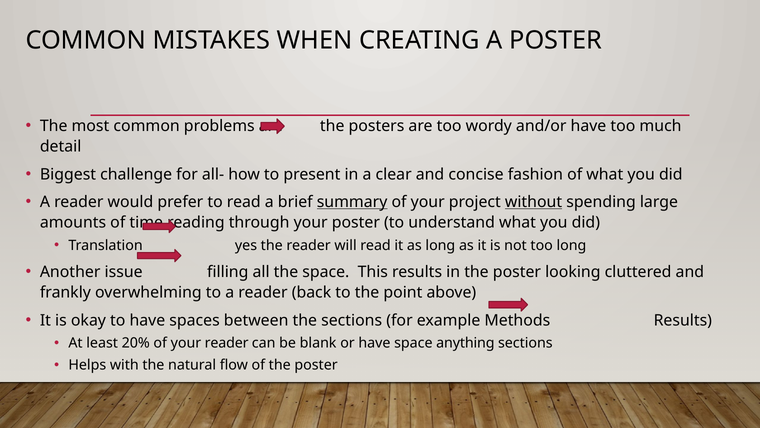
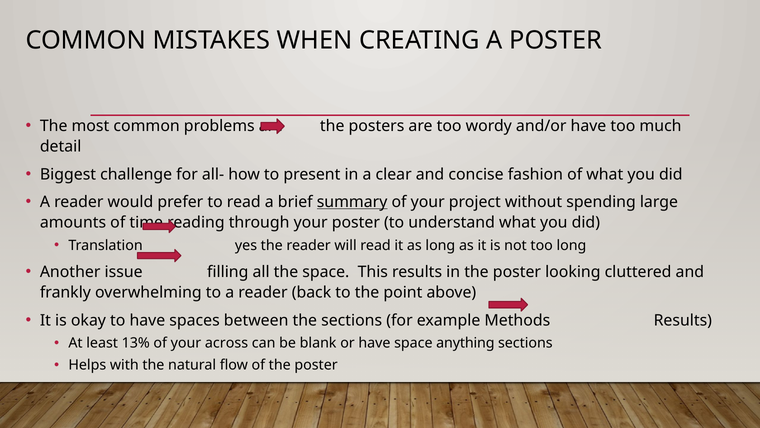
without underline: present -> none (534, 202)
20%: 20% -> 13% (136, 343)
your reader: reader -> across (227, 343)
